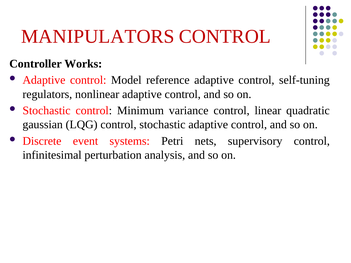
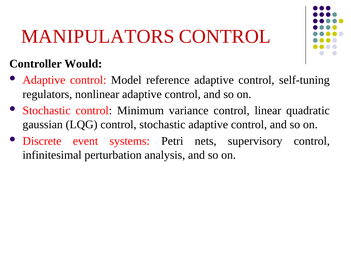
Works: Works -> Would (83, 64)
